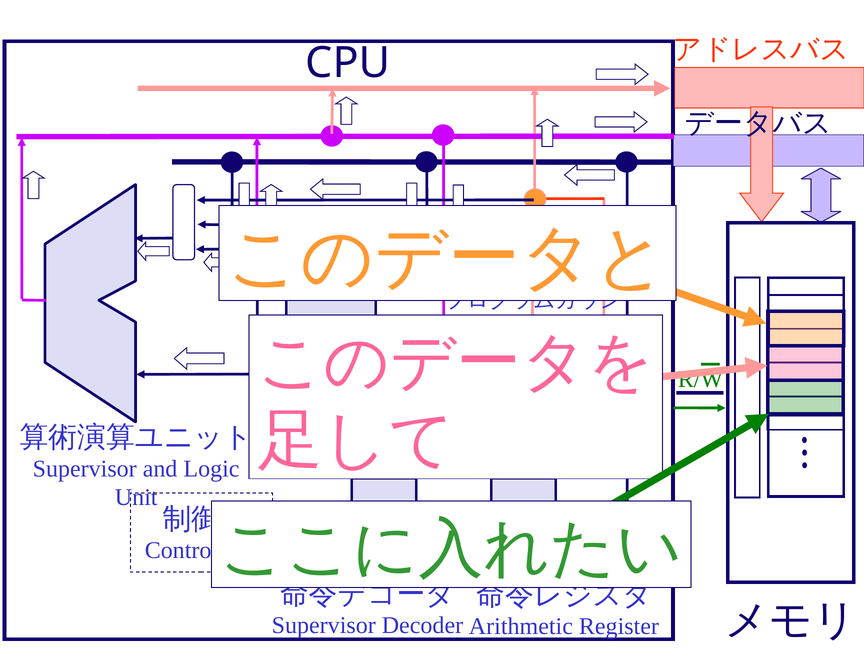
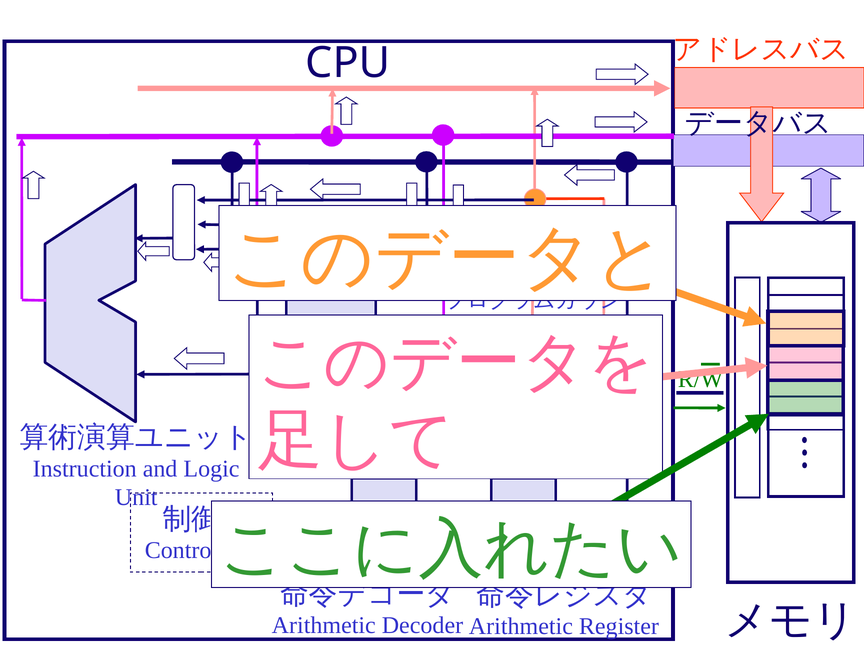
Supervisor: Supervisor -> Instruction (85, 469)
Supervisor: Supervisor -> Arithmetic (324, 626)
